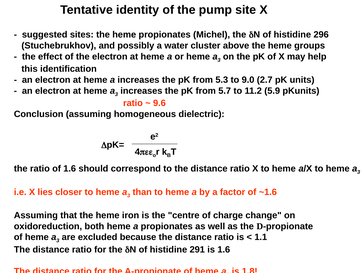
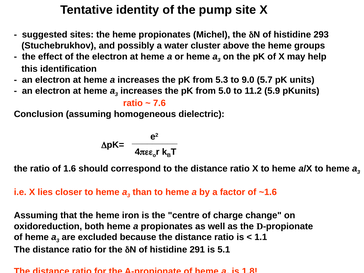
296: 296 -> 293 (321, 35)
2.7: 2.7 -> 5.7 (265, 80)
5.7: 5.7 -> 5.0 (225, 91)
9.6: 9.6 -> 7.6 (159, 103)
is 1.6: 1.6 -> 5.1 (224, 250)
